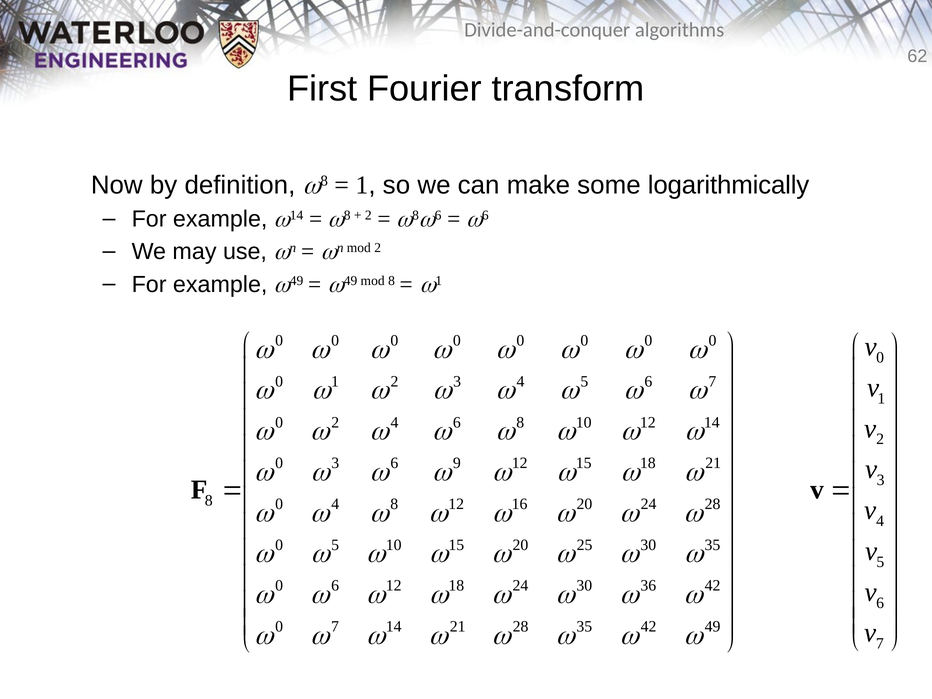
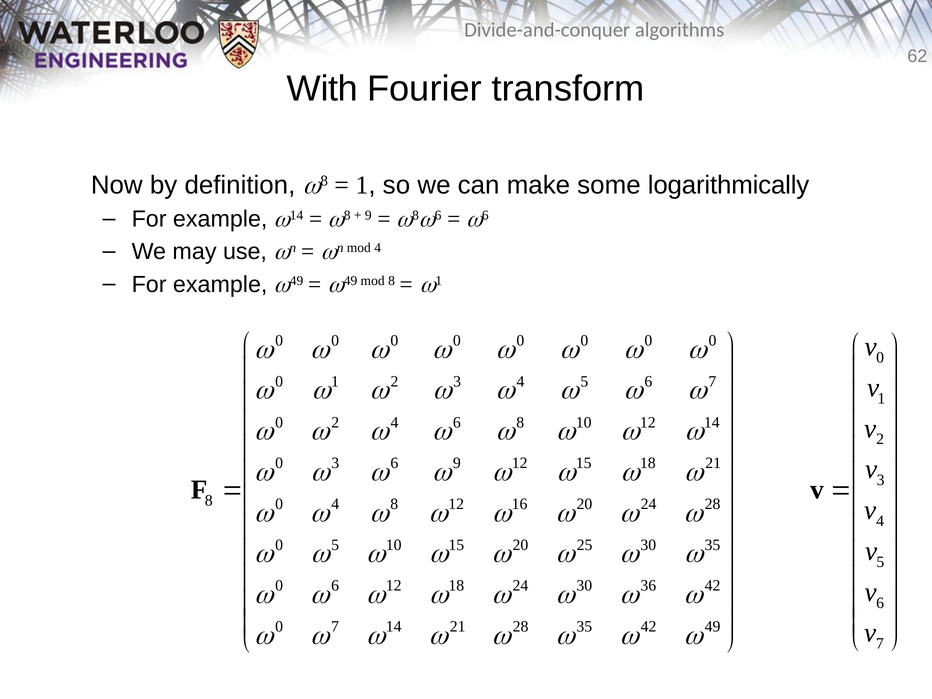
First: First -> With (322, 89)
2: 2 -> 9 (368, 215)
mod 2: 2 -> 4 (378, 248)
